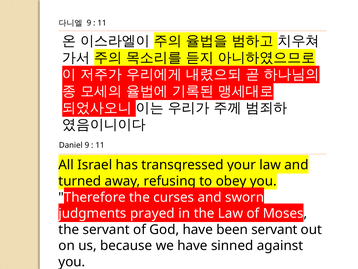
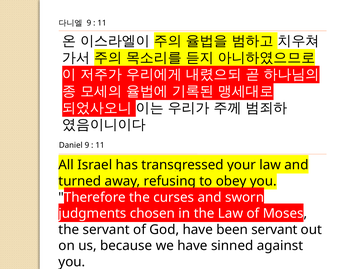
prayed: prayed -> chosen (152, 213)
